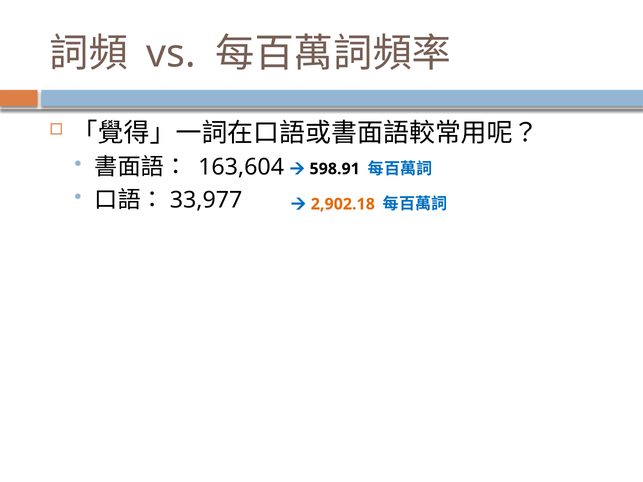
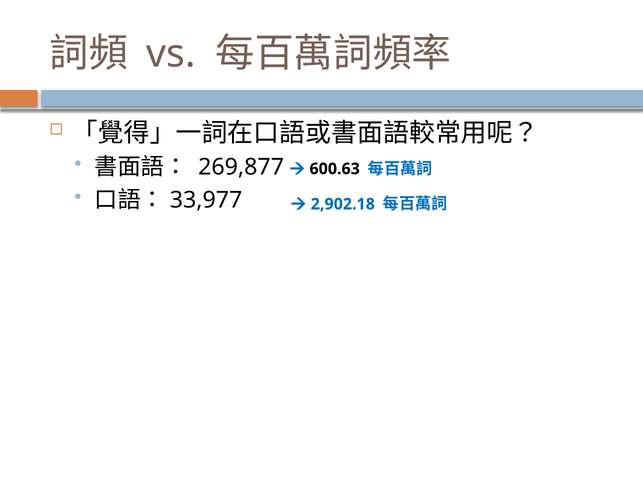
163,604: 163,604 -> 269,877 (241, 167)
598.91: 598.91 -> 600.63 (335, 169)
2,902.18 colour: orange -> blue (343, 204)
